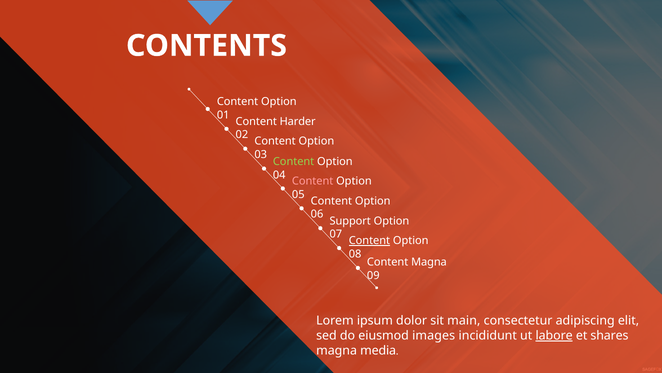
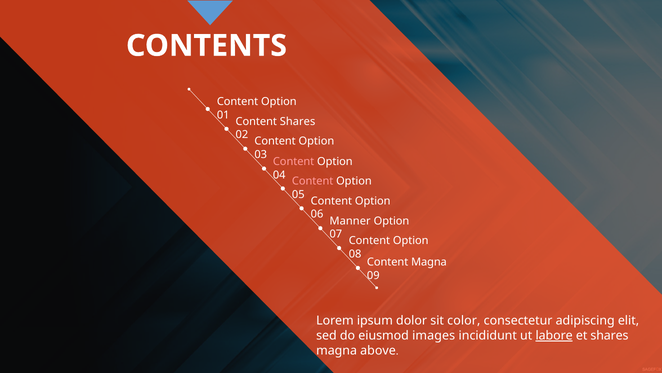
Content Harder: Harder -> Shares (298, 121)
Content colour: light green -> pink (294, 162)
Support: Support -> Manner (350, 221)
Content underline: present -> none (369, 240)
main: main -> color (464, 320)
media: media -> above (378, 350)
